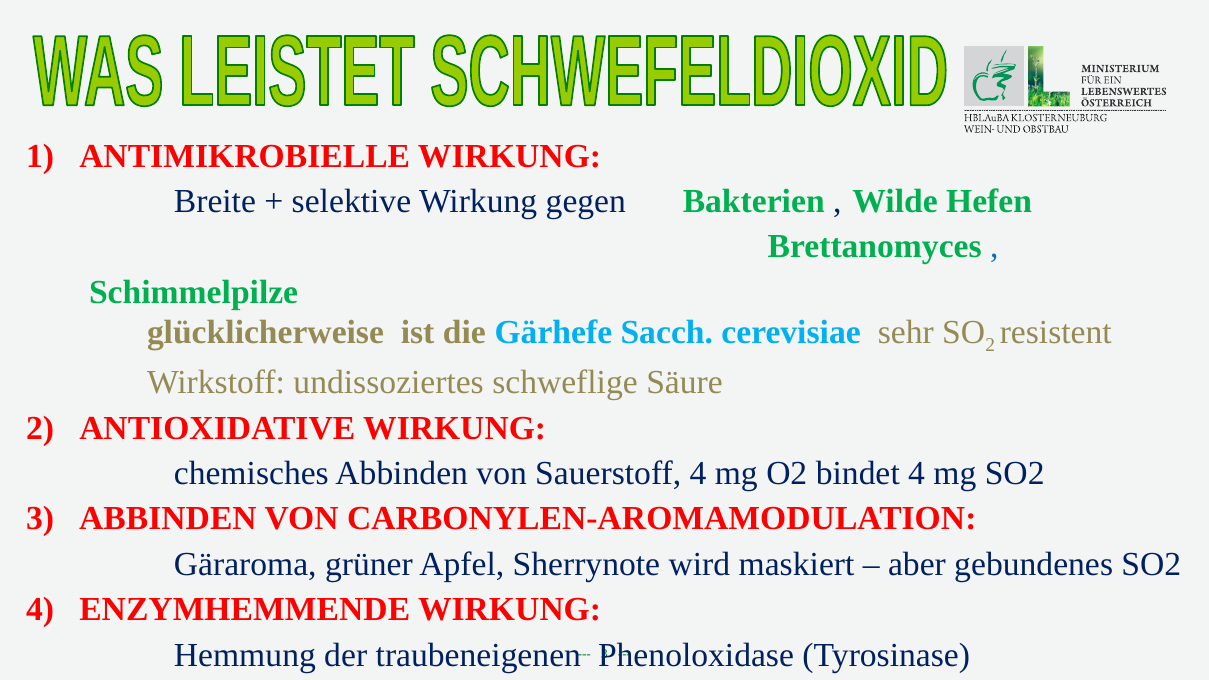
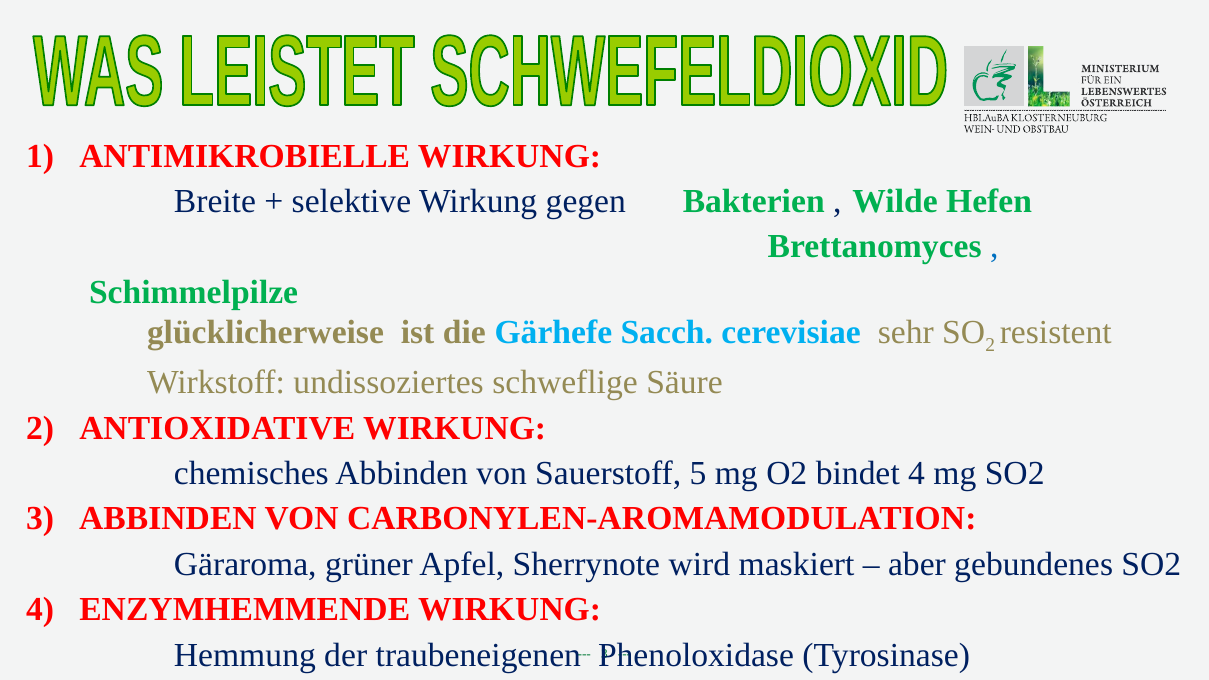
Sauerstoff 4: 4 -> 5 (698, 474)
